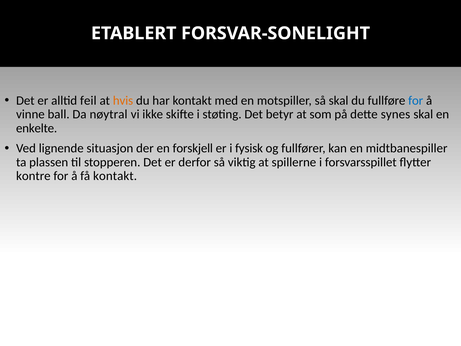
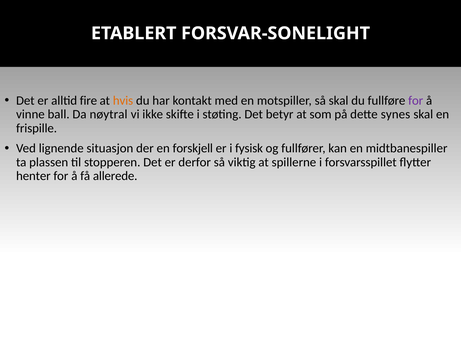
feil: feil -> fire (88, 100)
for colour: blue -> purple (416, 100)
enkelte: enkelte -> frispille (37, 128)
kontre: kontre -> henter (33, 176)
få kontakt: kontakt -> allerede (115, 176)
